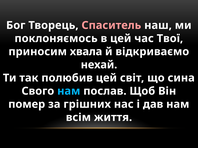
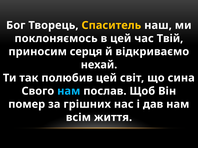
Спаситель colour: pink -> yellow (111, 25)
Твої: Твої -> Твій (170, 39)
хвала: хвала -> серця (86, 52)
